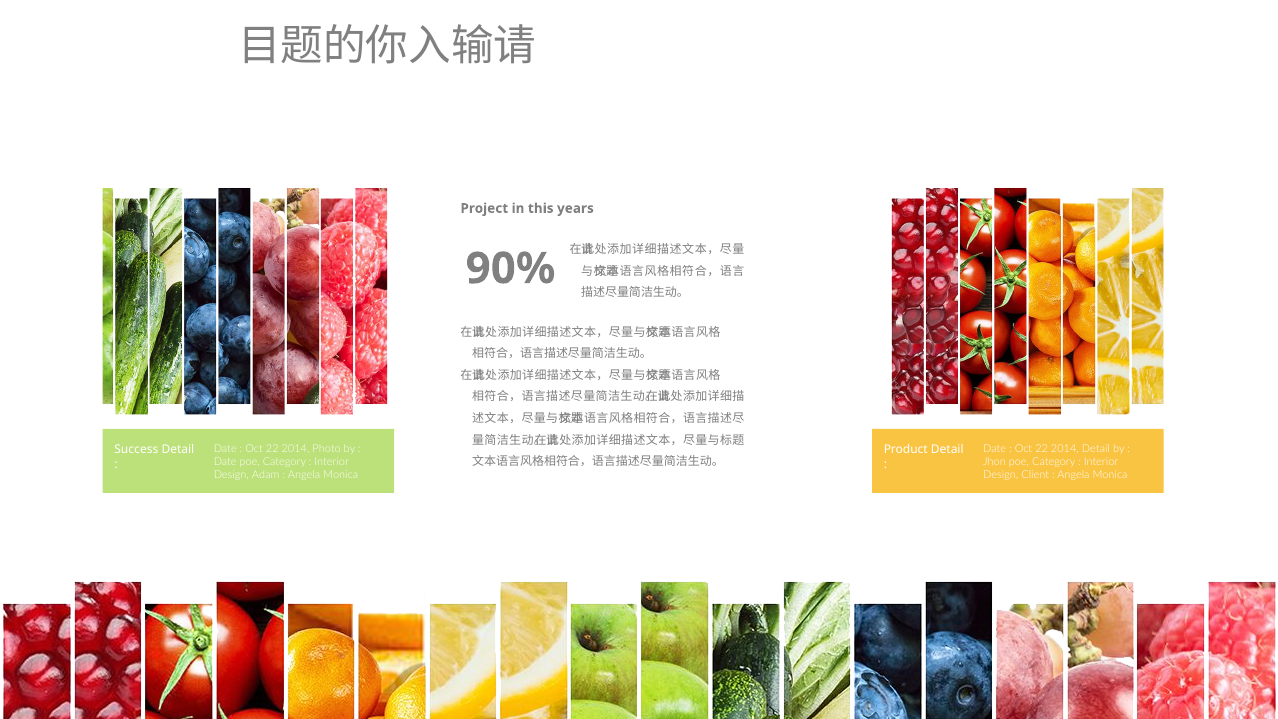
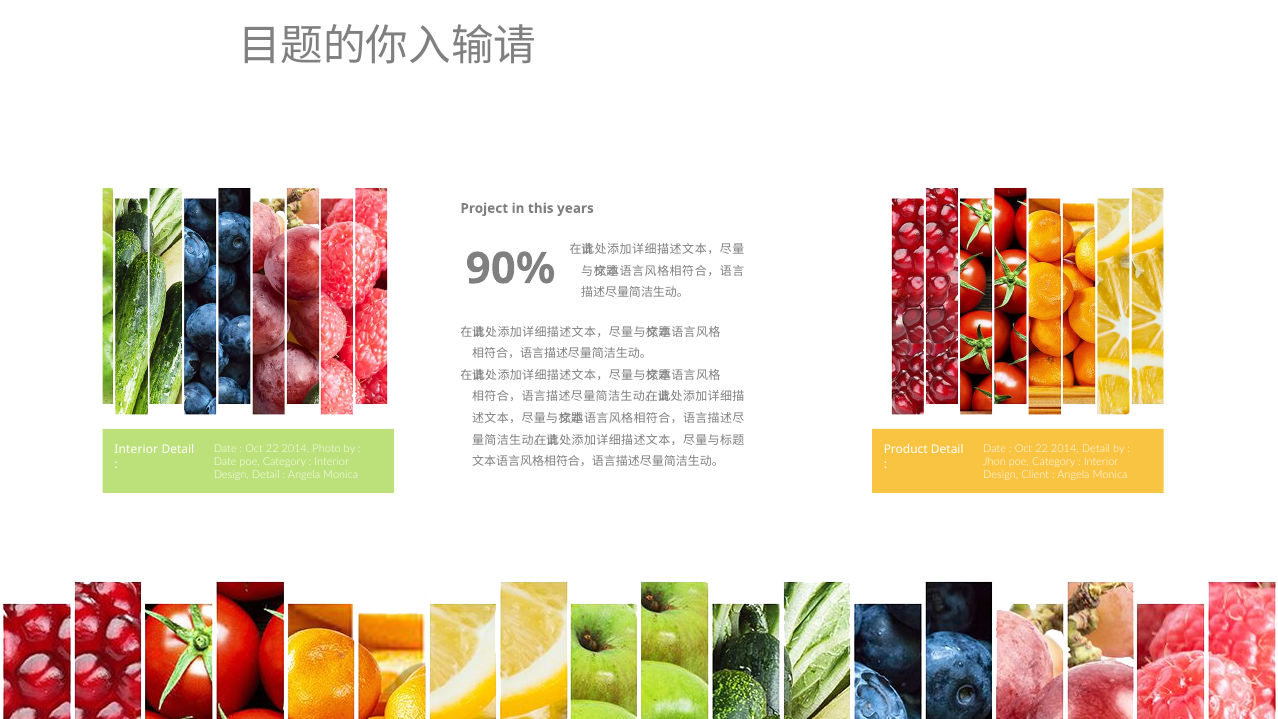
Success: Success -> Interior (136, 450)
Design Adam: Adam -> Detail (266, 475)
